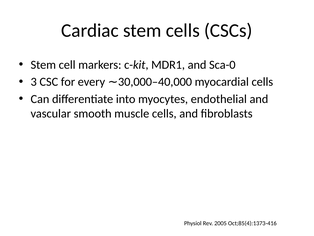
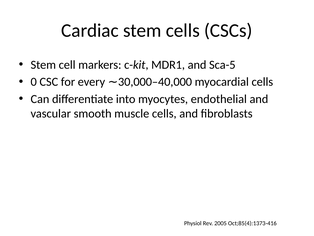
Sca-0: Sca-0 -> Sca-5 (222, 65)
3: 3 -> 0 (34, 82)
